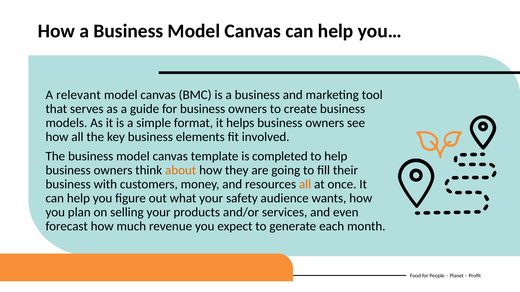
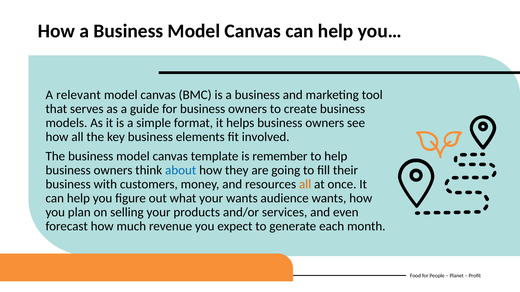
completed: completed -> remember (280, 156)
about colour: orange -> blue (181, 171)
your safety: safety -> wants (242, 199)
